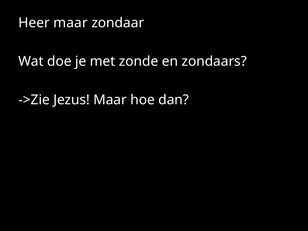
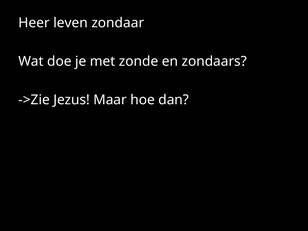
Heer maar: maar -> leven (71, 23)
